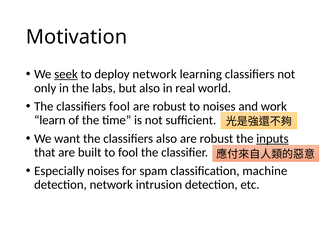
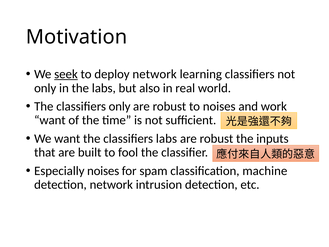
classifiers fool: fool -> only (120, 106)
learn: learn -> want (50, 120)
classifiers also: also -> labs (166, 138)
inputs underline: present -> none (272, 138)
